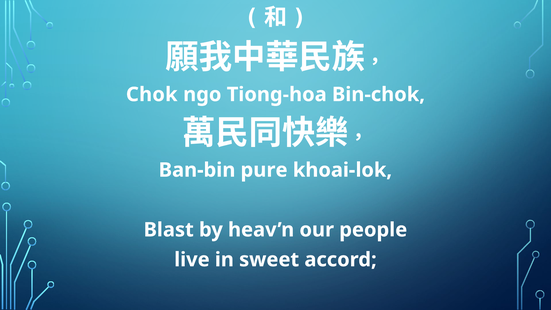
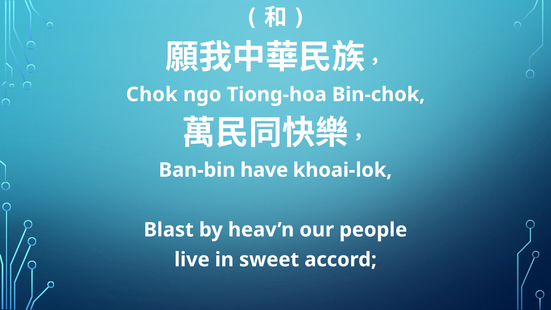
pure: pure -> have (264, 170)
